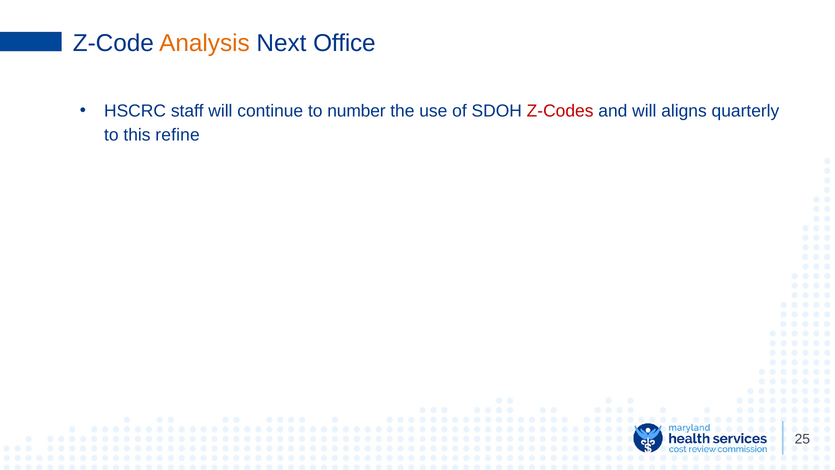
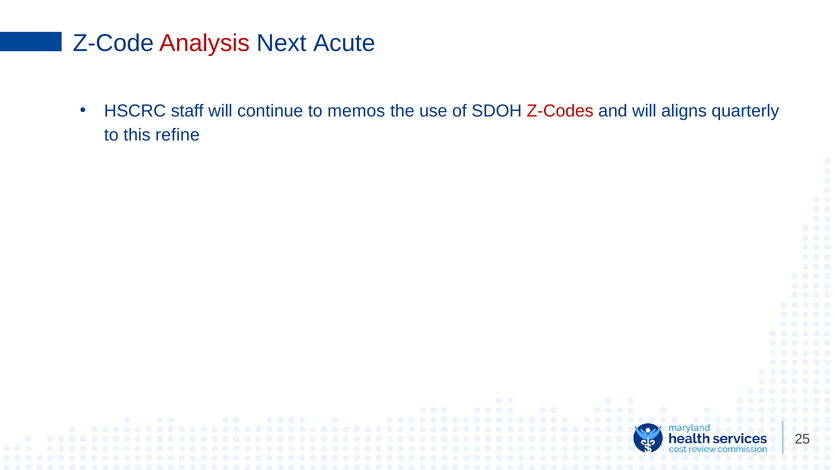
Analysis colour: orange -> red (204, 43)
Office: Office -> Acute (344, 43)
number: number -> memos (356, 111)
